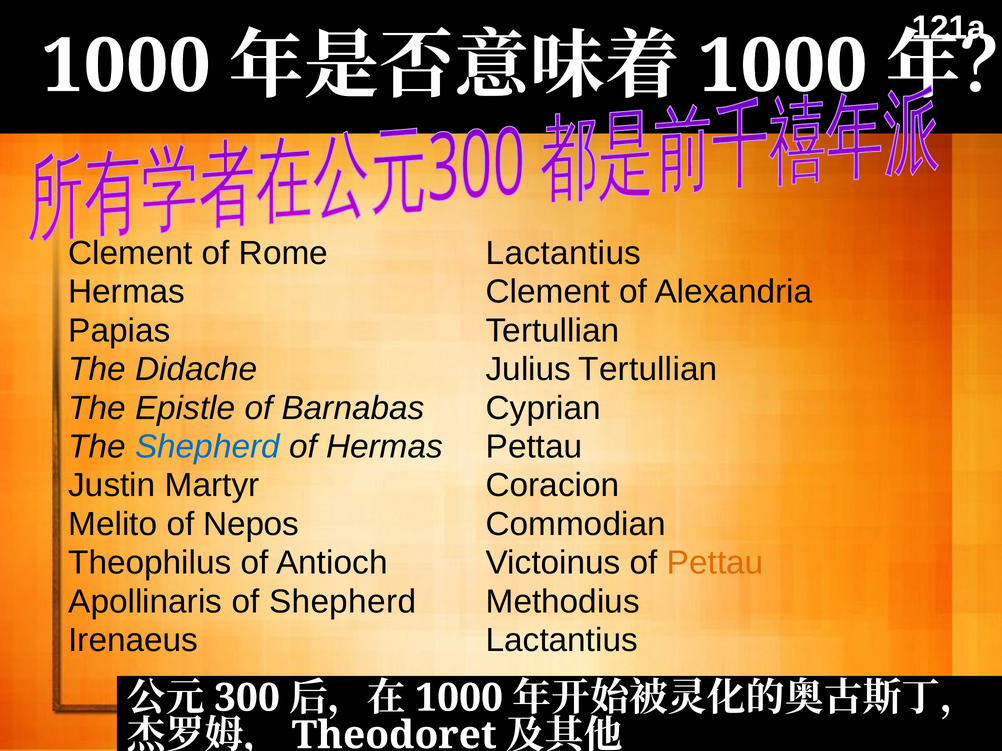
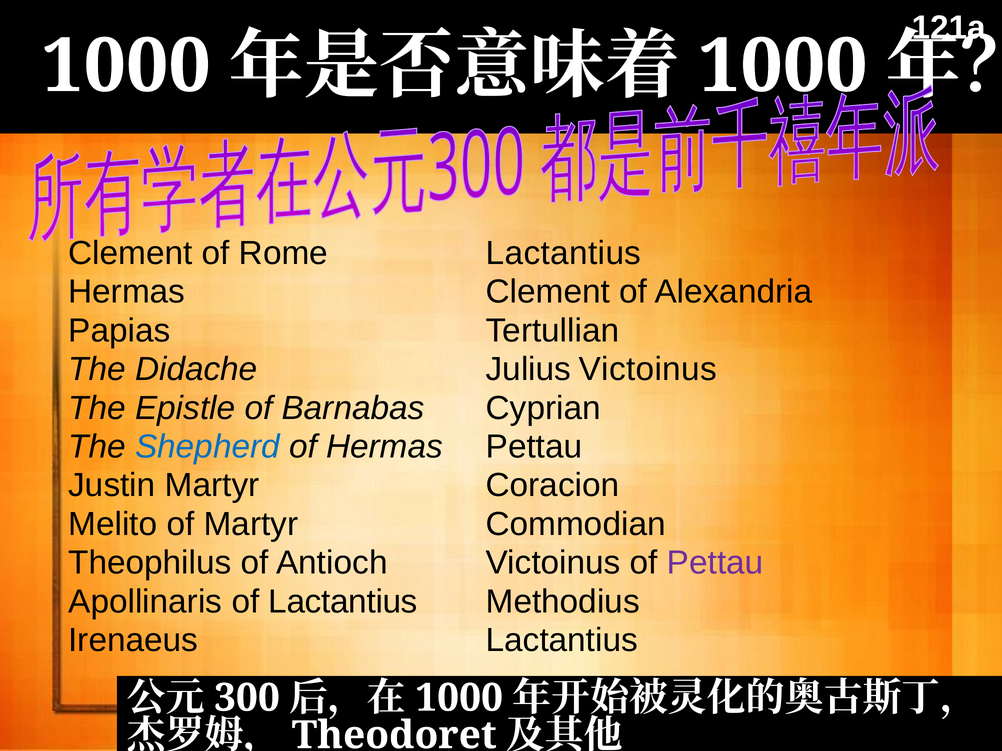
Julius Tertullian: Tertullian -> Victoinus (648, 370)
of Nepos: Nepos -> Martyr (251, 524)
Pettau colour: orange -> purple (715, 563)
of Shepherd: Shepherd -> Lactantius (343, 602)
